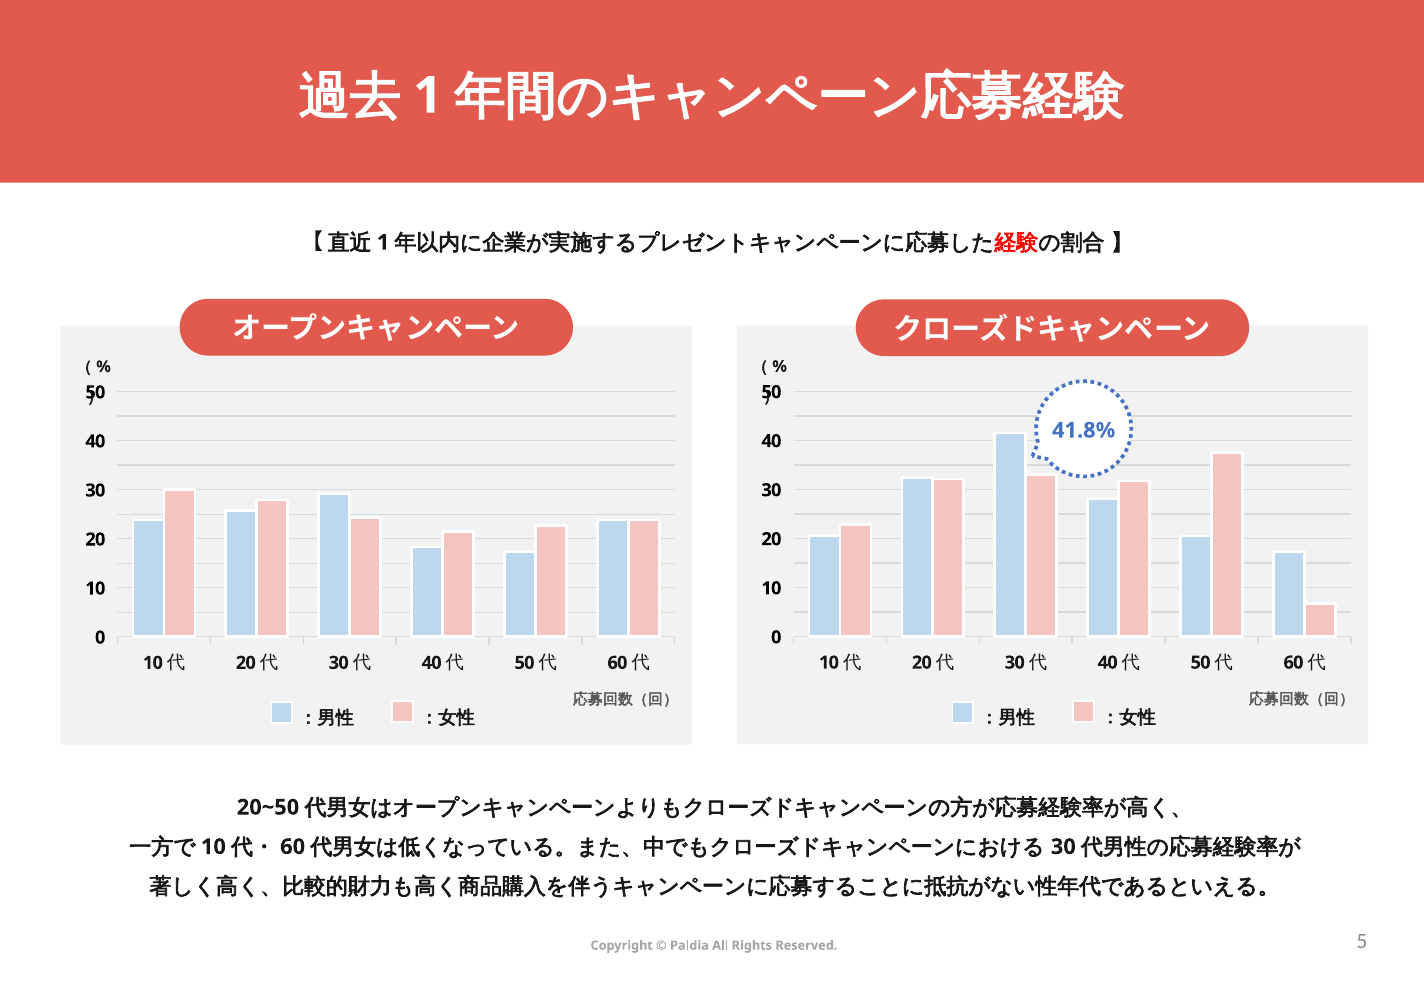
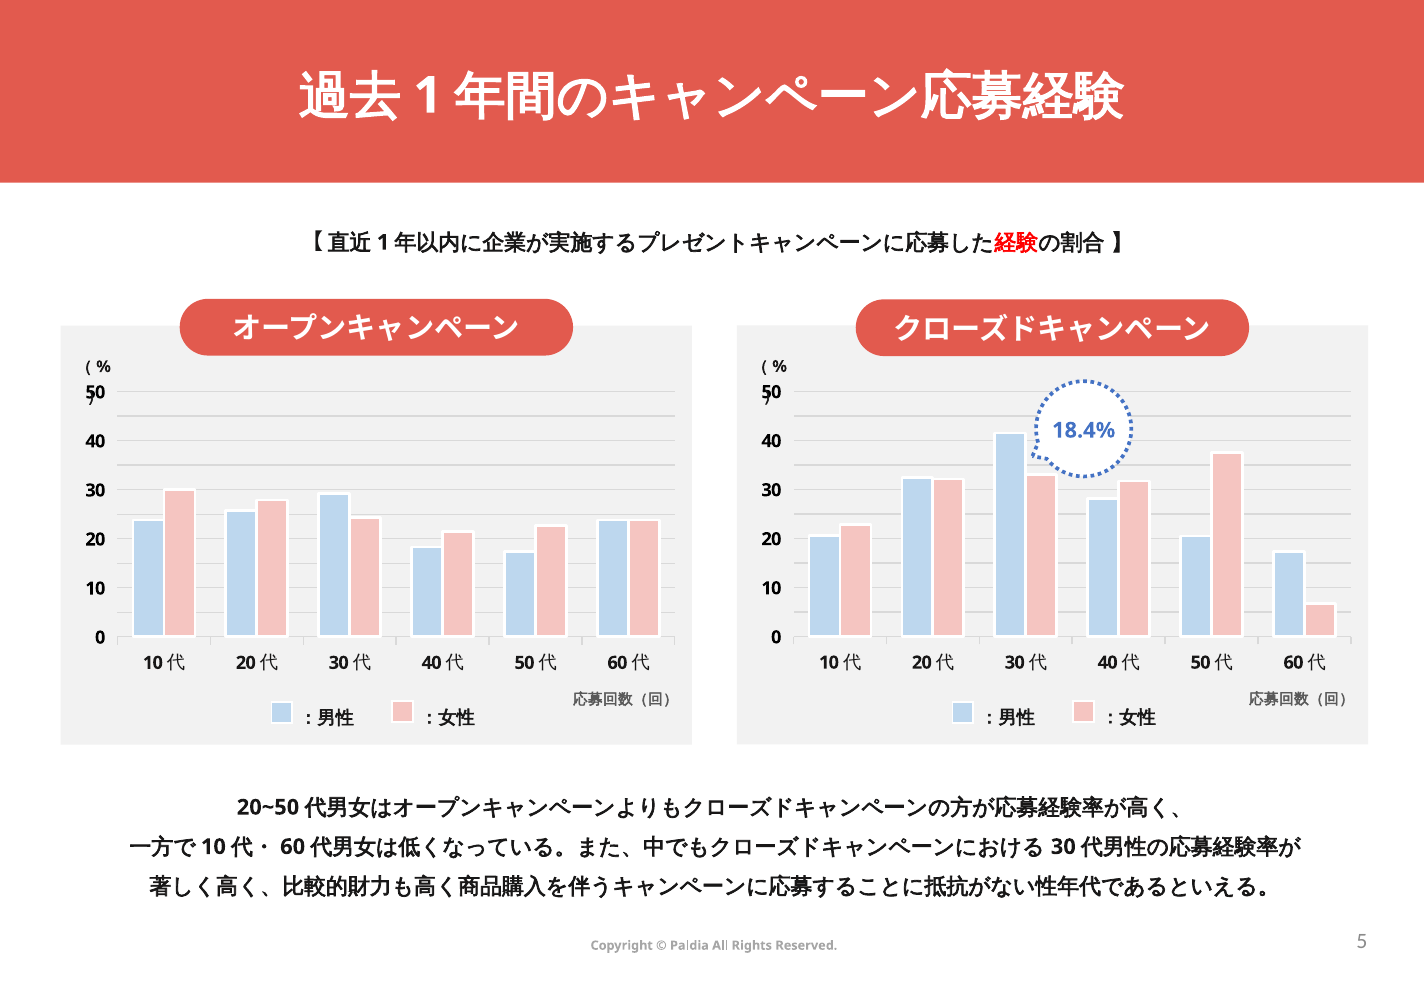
41.8%: 41.8% -> 18.4% (1084, 430)
